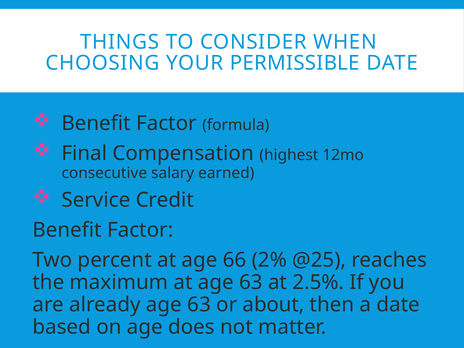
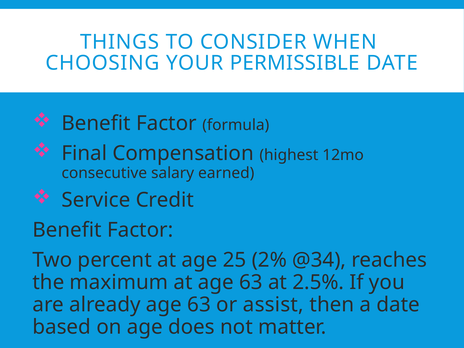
66: 66 -> 25 (235, 260)
@25: @25 -> @34 (319, 260)
about: about -> assist (273, 305)
